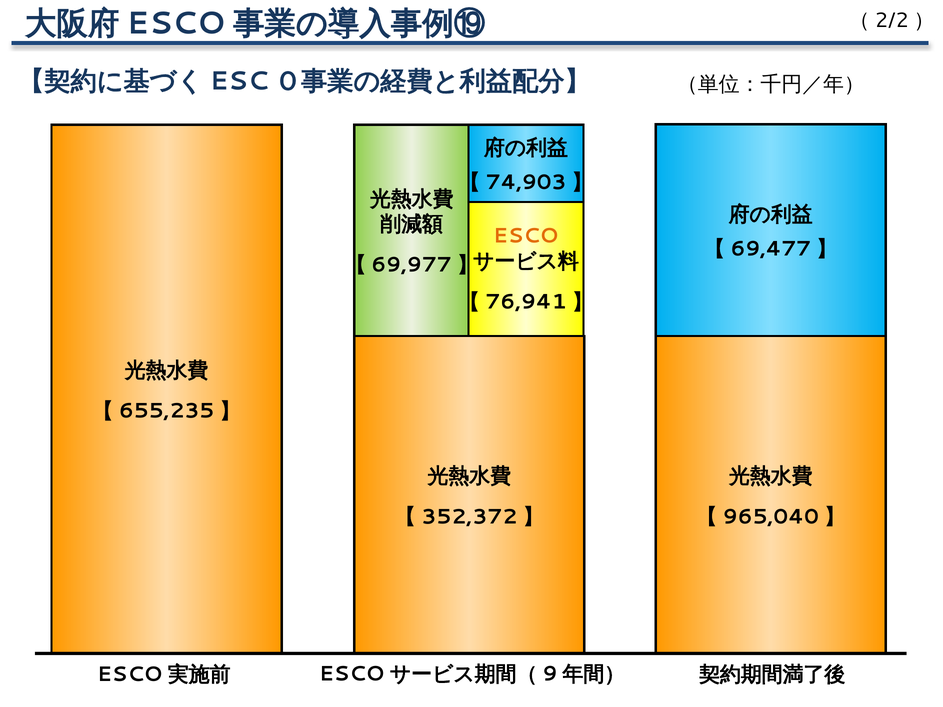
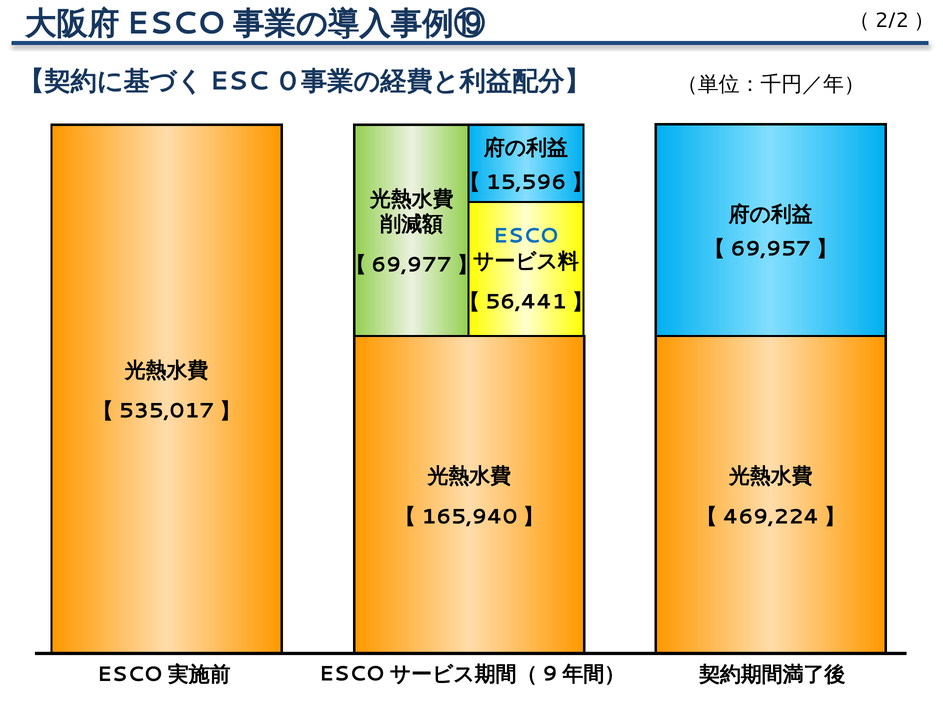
74,903: 74,903 -> 15,596 (526, 182)
ESCO colour: orange -> blue (526, 236)
69,477: 69,477 -> 69,957 (771, 249)
76,941: 76,941 -> 56,441 (526, 302)
655,235: 655,235 -> 535,017 (167, 411)
352,372: 352,372 -> 165,940 (469, 517)
965,040: 965,040 -> 469,224 (771, 517)
